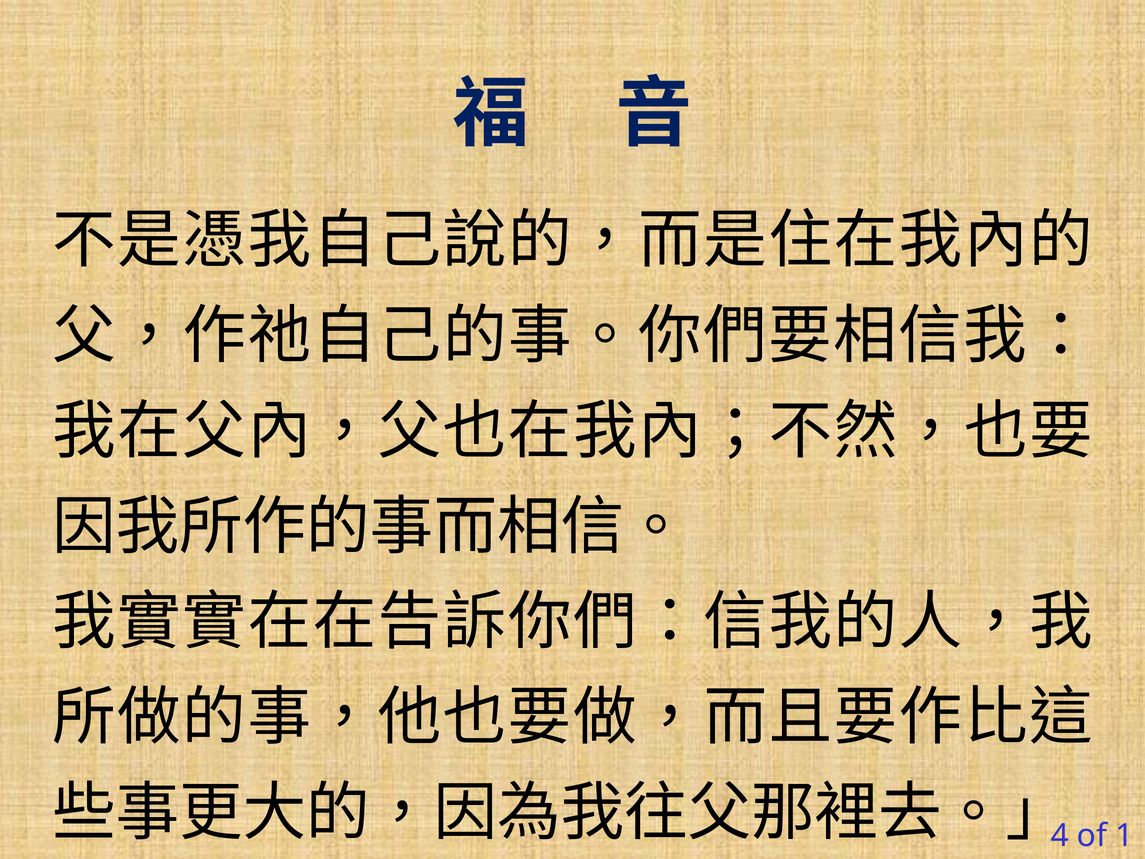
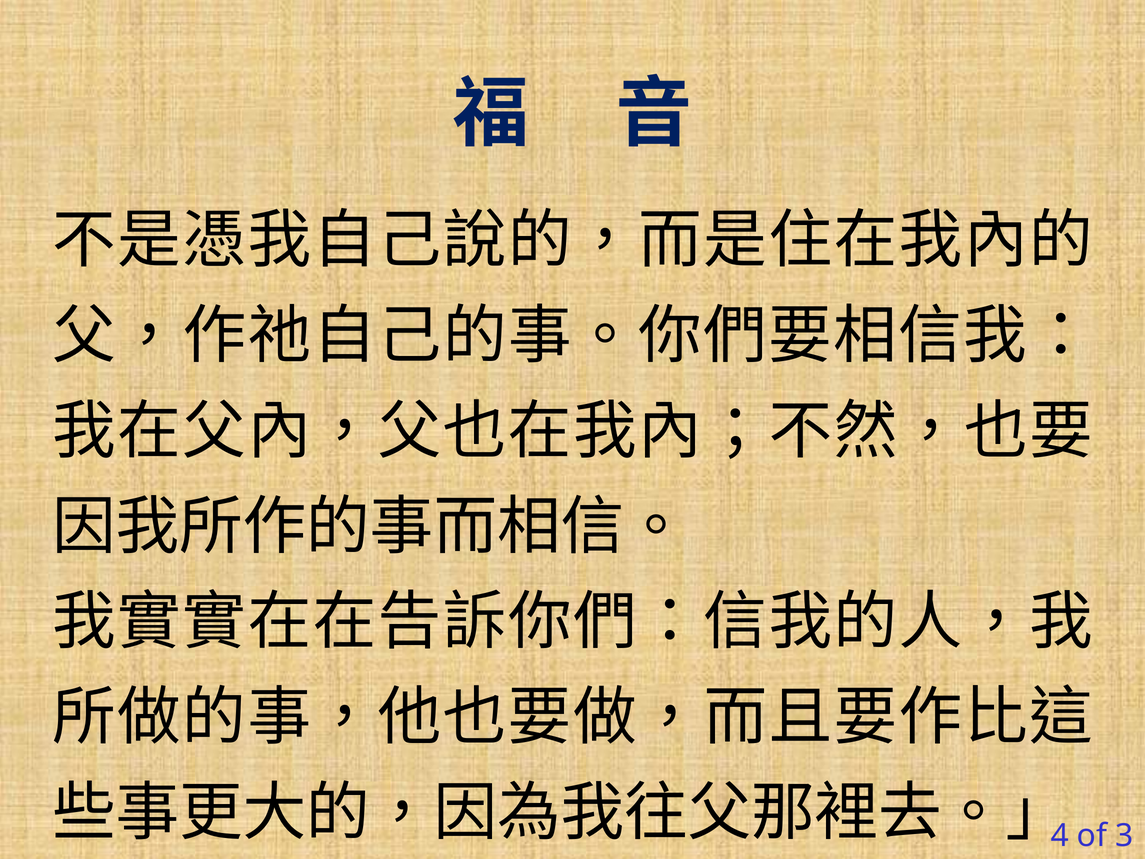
1: 1 -> 3 (1125, 836)
